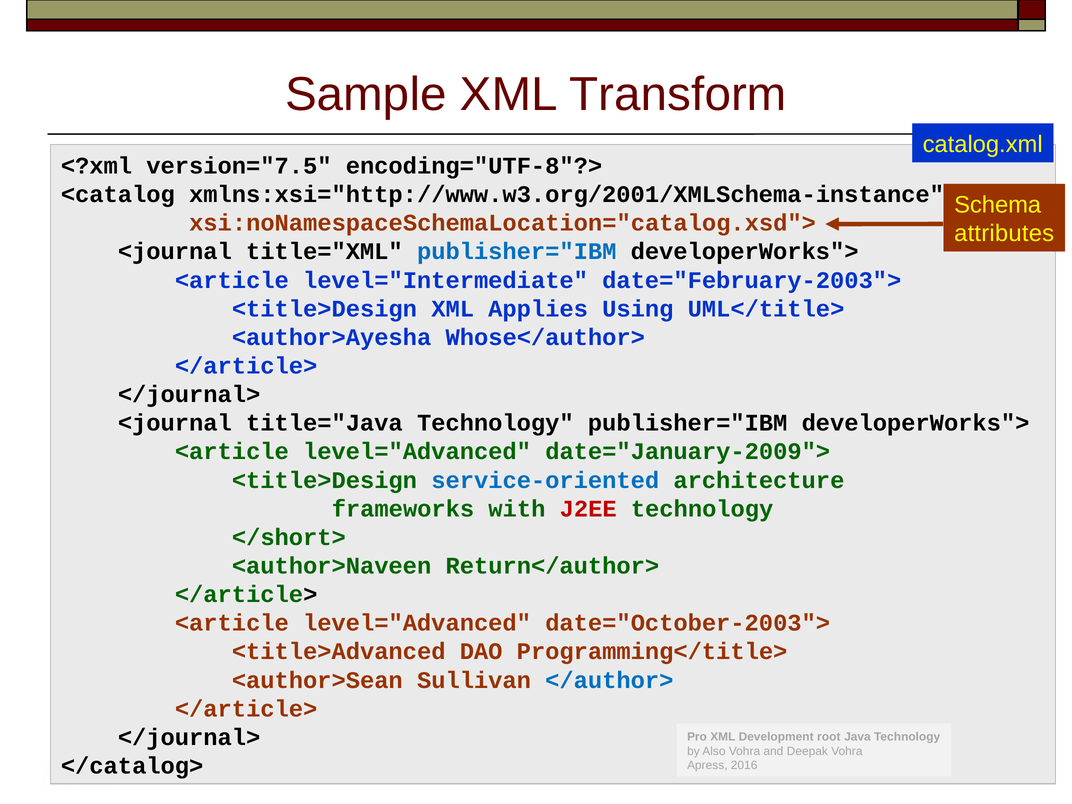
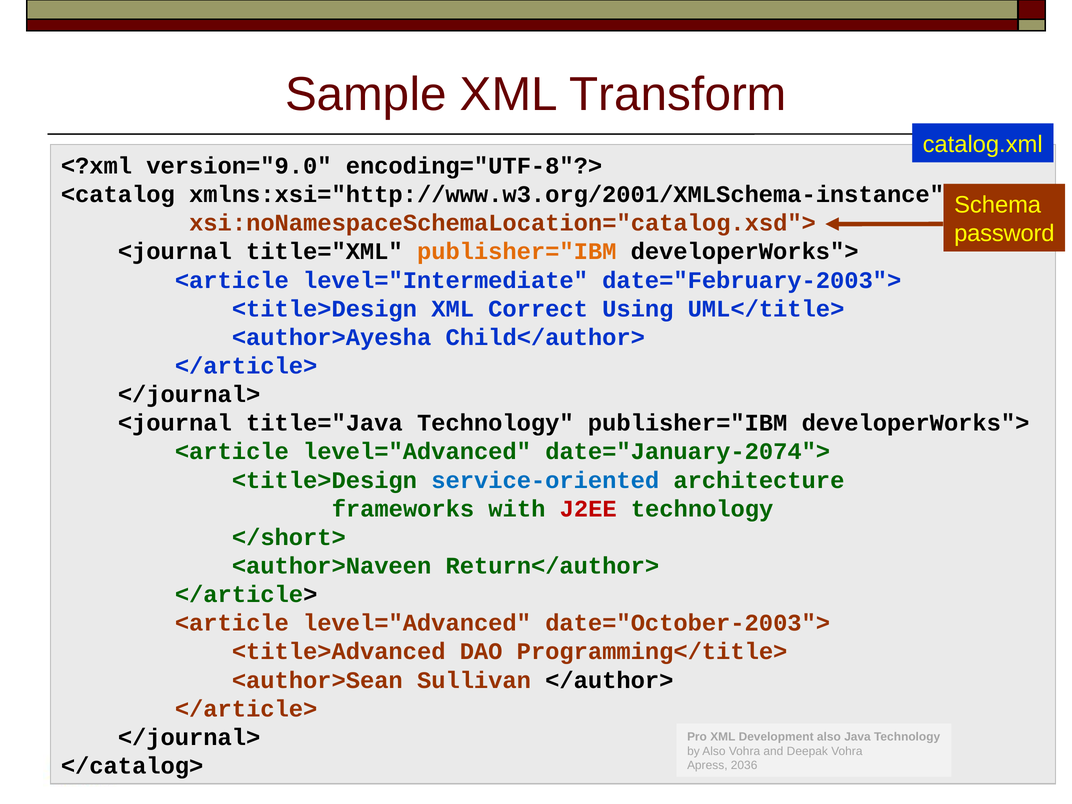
version="7.5: version="7.5 -> version="9.0 (239, 166)
attributes: attributes -> password (1004, 234)
publisher="IBM colour: blue -> orange (517, 252)
Applies: Applies -> Correct (538, 309)
Whose</author>: Whose</author> -> Child</author> (545, 337)
date="January-2009">: date="January-2009"> -> date="January-2074"> (688, 452)
</author> colour: blue -> black (609, 680)
Development root: root -> also (829, 737)
2016: 2016 -> 2036 (744, 765)
